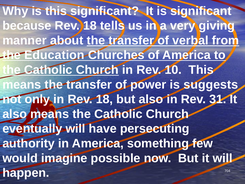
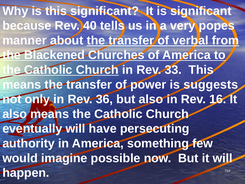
because Rev 18: 18 -> 40 (90, 26)
giving: giving -> popes (217, 26)
Education: Education -> Blackened (54, 55)
10: 10 -> 33 (173, 70)
in Rev 18: 18 -> 36 (104, 99)
31: 31 -> 16 (218, 99)
